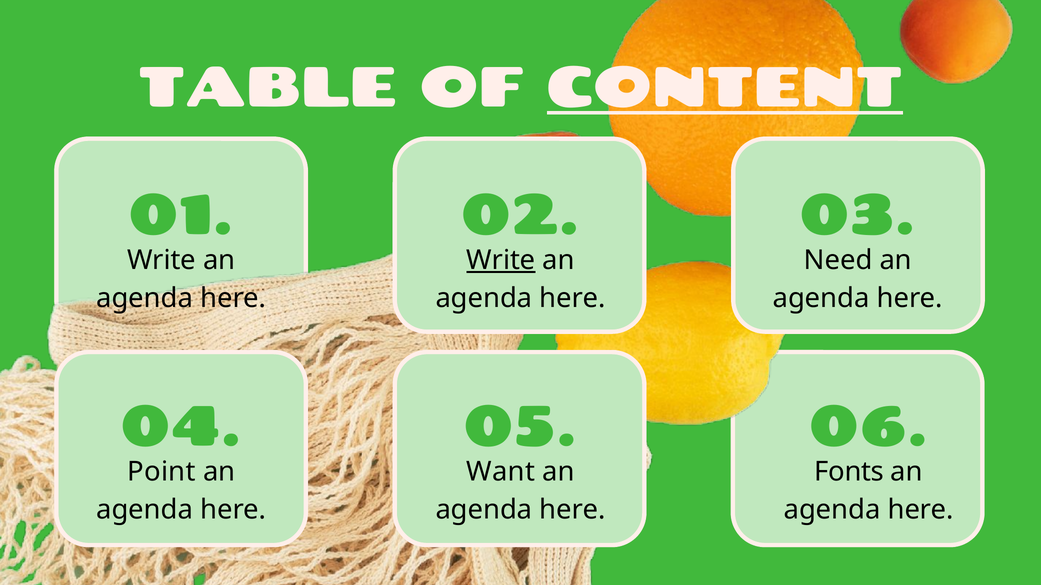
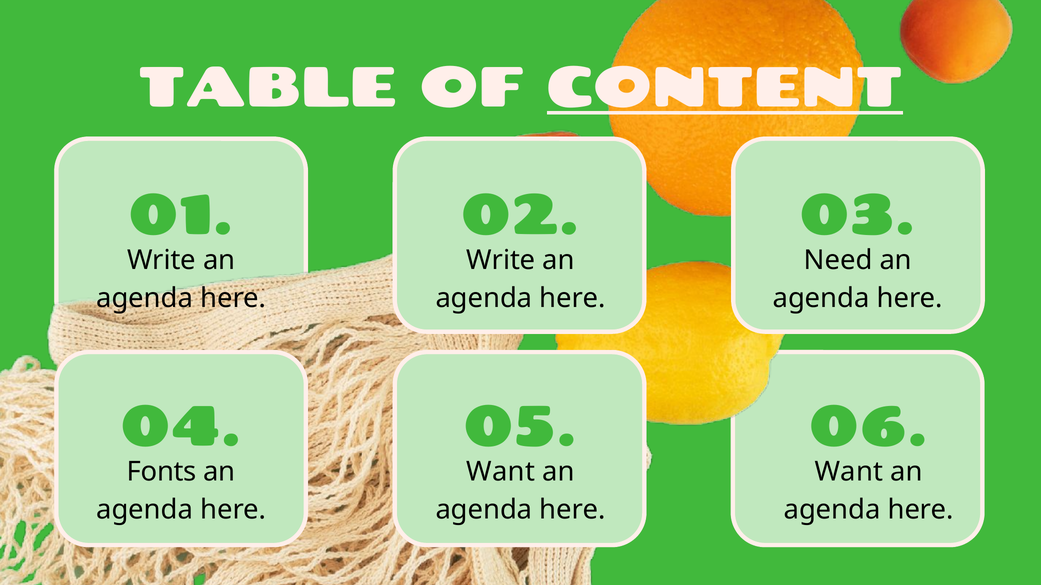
Write underline: present -> none (501, 261)
Point: Point -> Fonts (162, 472)
Fonts: Fonts -> Want (849, 472)
